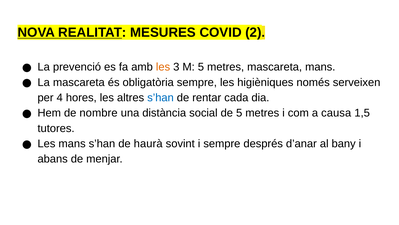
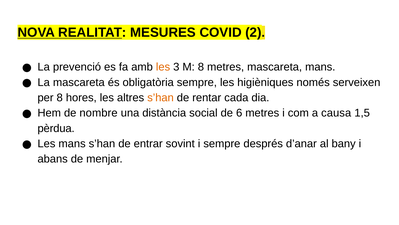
M 5: 5 -> 8 (201, 67)
per 4: 4 -> 8 (60, 97)
s’han colour: blue -> orange (161, 97)
de 5: 5 -> 6 (239, 113)
tutores: tutores -> pèrdua (56, 128)
haurà: haurà -> entrar (148, 143)
